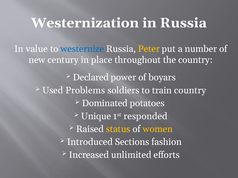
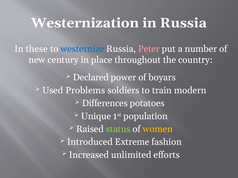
value: value -> these (37, 49)
Peter colour: yellow -> pink (149, 49)
train country: country -> modern (190, 91)
Dominated: Dominated -> Differences (105, 104)
responded: responded -> population (146, 116)
status colour: yellow -> light green (118, 129)
Sections: Sections -> Extreme (132, 142)
